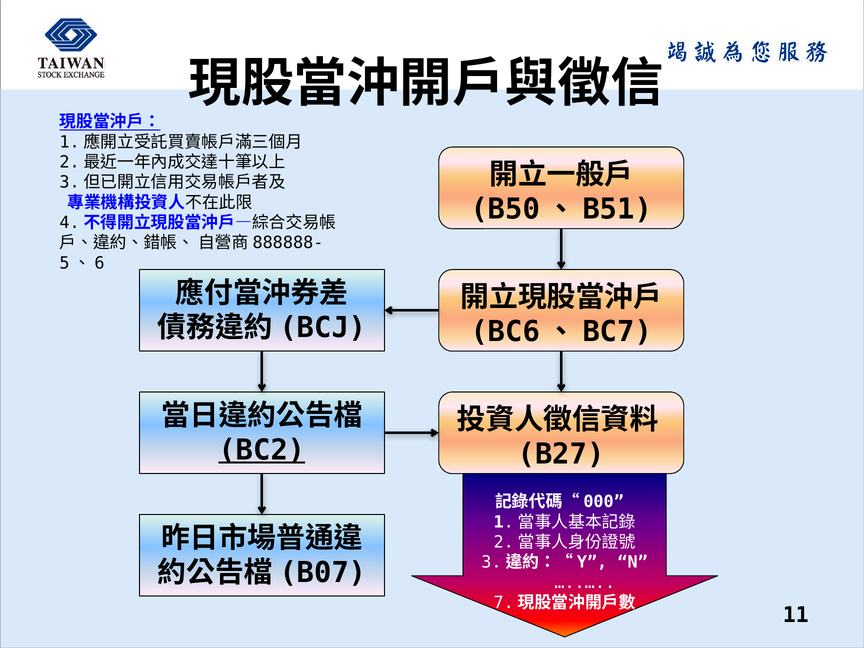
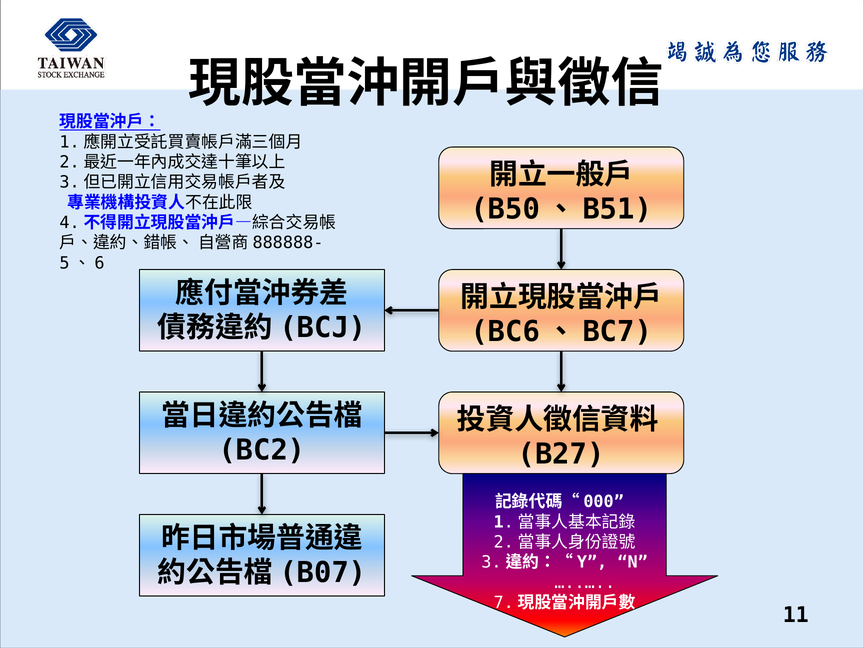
BC2 underline: present -> none (262, 450)
